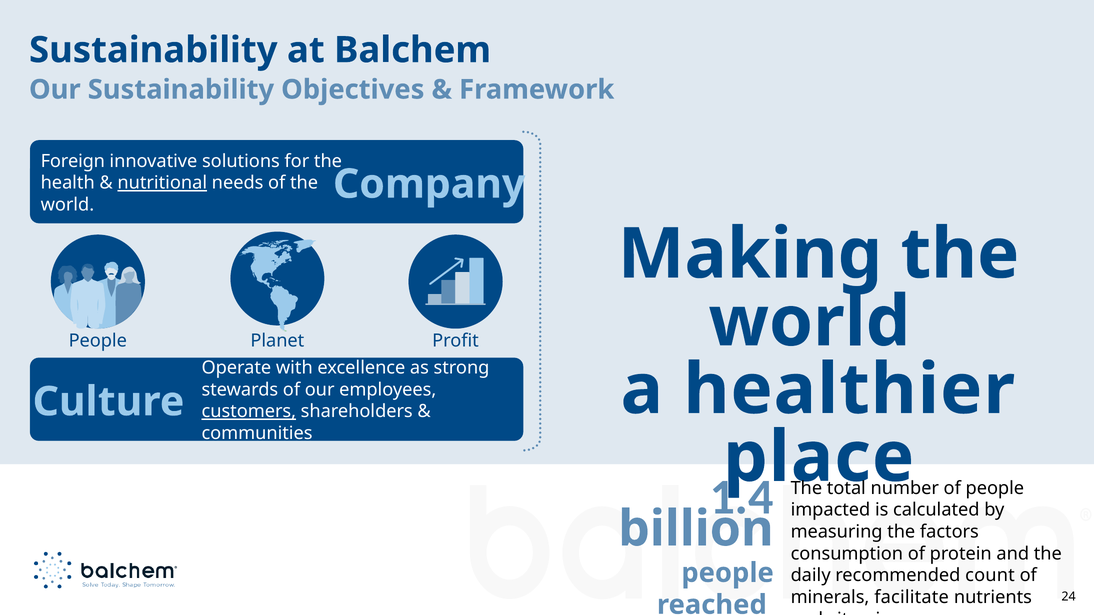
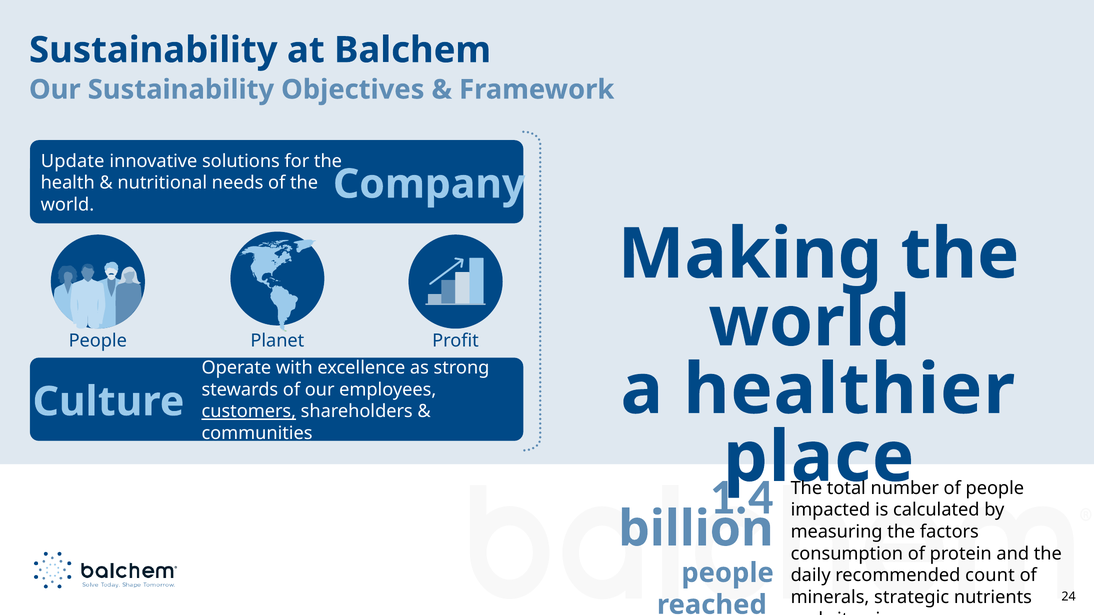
Foreign: Foreign -> Update (73, 161)
nutritional underline: present -> none (162, 183)
facilitate: facilitate -> strategic (912, 598)
